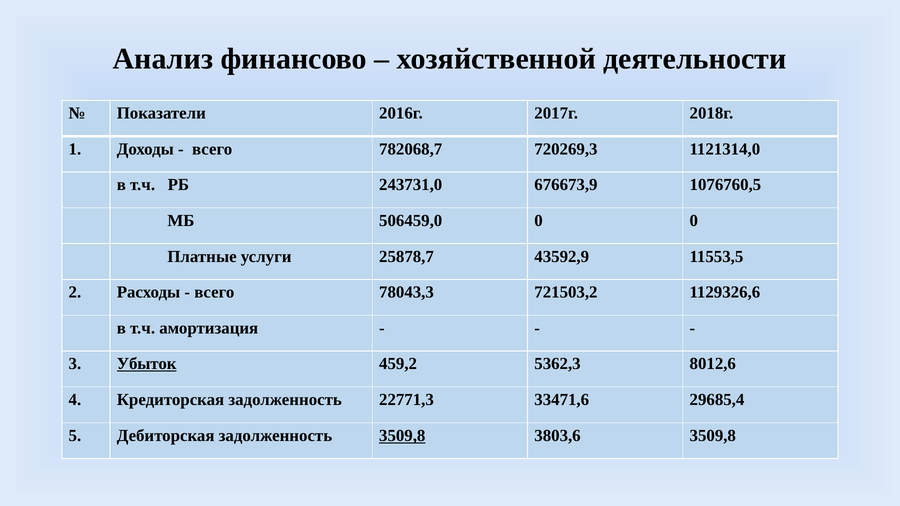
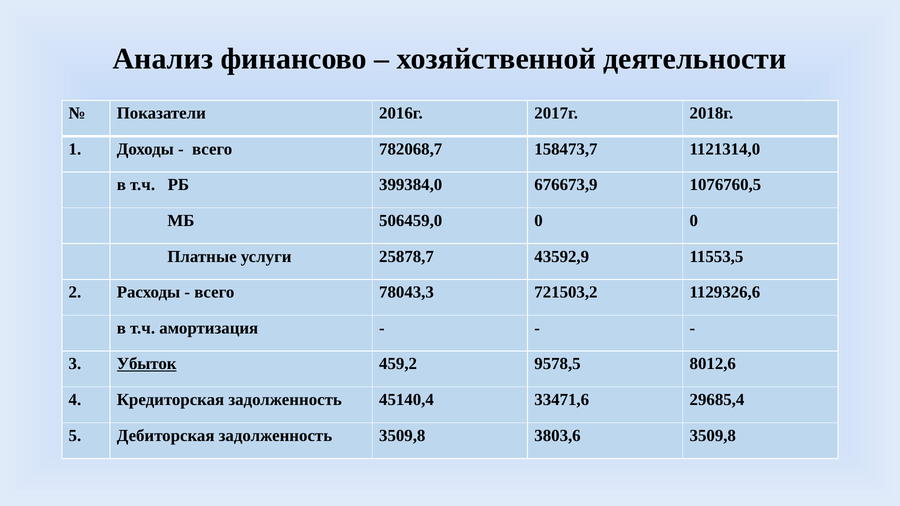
720269,3: 720269,3 -> 158473,7 (566, 149)
243731,0: 243731,0 -> 399384,0 (411, 185)
5362,3: 5362,3 -> 9578,5 (558, 364)
22771,3: 22771,3 -> 45140,4 (406, 400)
3509,8 underline: present -> none (402, 436)
